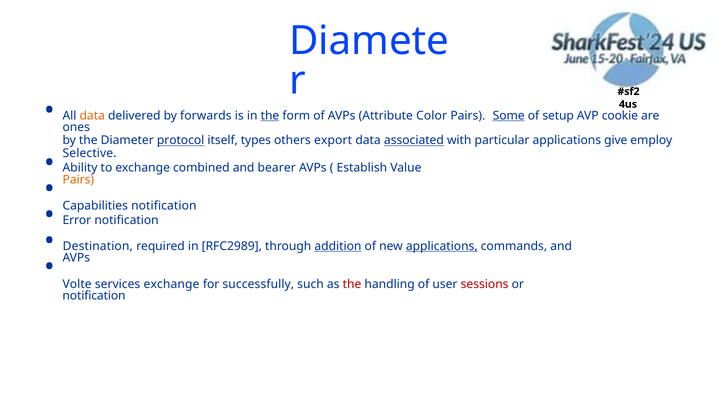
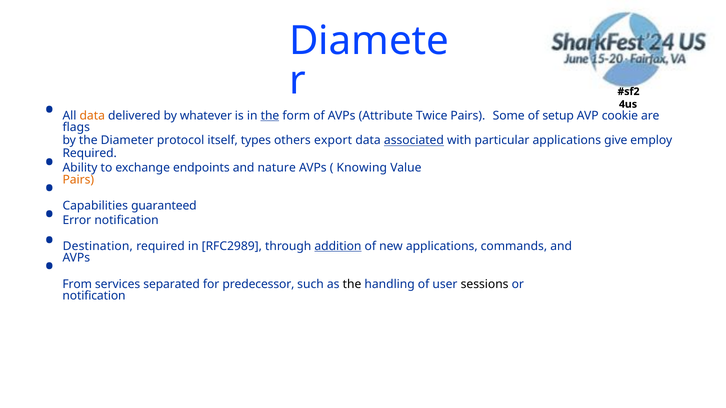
forwards: forwards -> whatever (206, 116)
Color: Color -> Twice (432, 116)
Some underline: present -> none (509, 116)
ones: ones -> flags (76, 127)
protocol underline: present -> none (181, 141)
Selective: Selective -> Required (90, 154)
combined: combined -> endpoints (201, 168)
bearer: bearer -> nature (277, 168)
Establish: Establish -> Knowing (362, 168)
Capabilities notification: notification -> guaranteed (164, 206)
applications underline: present -> none (442, 246)
Volte: Volte -> From (77, 284)
services exchange: exchange -> separated (172, 284)
successfully: successfully -> predecessor (258, 284)
the colour: red -> black (352, 284)
sessions colour: red -> black (485, 284)
